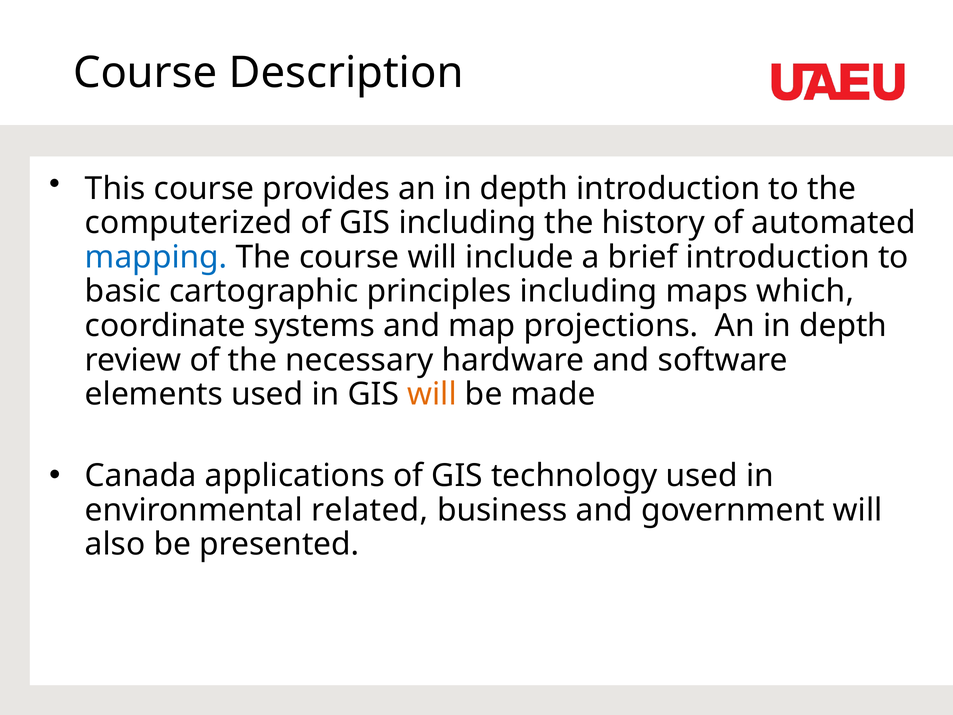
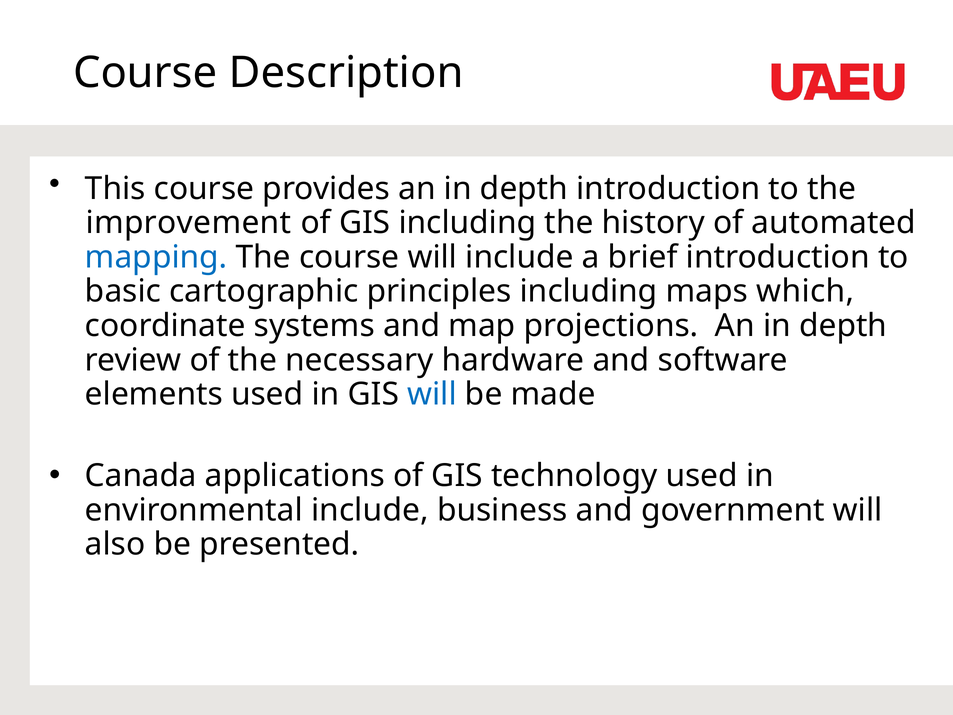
computerized: computerized -> improvement (188, 223)
will colour: orange -> blue (432, 394)
environmental related: related -> include (370, 510)
